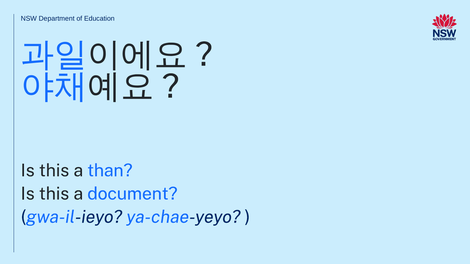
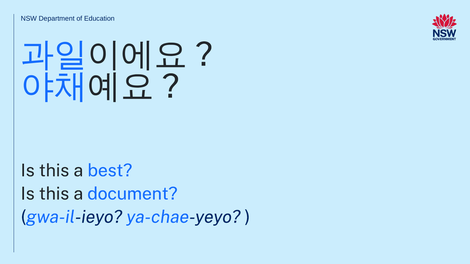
than: than -> best (110, 171)
